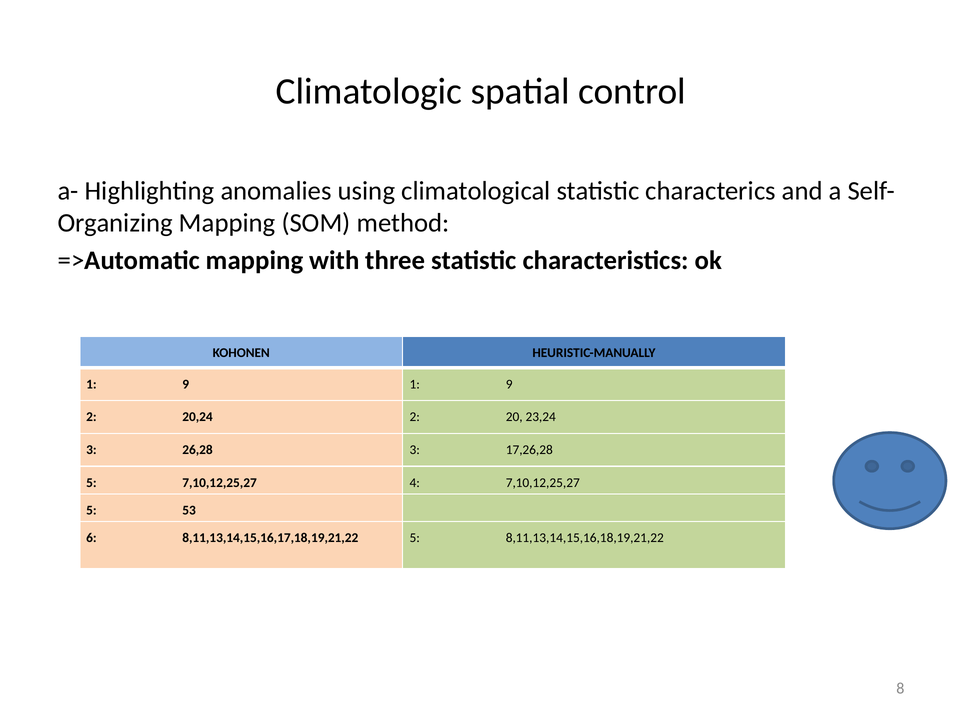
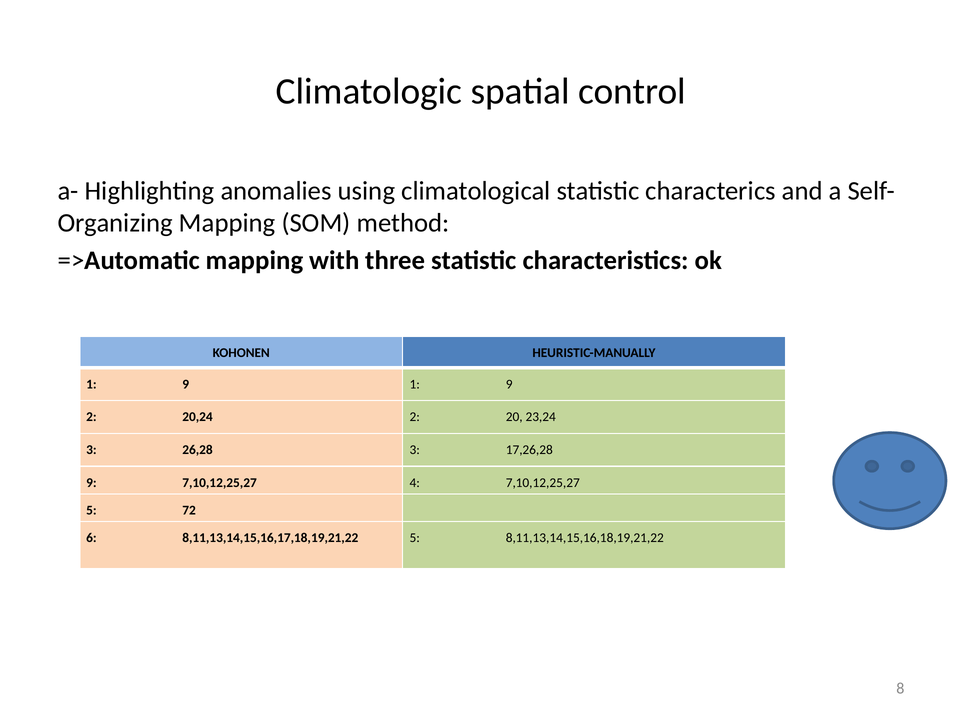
5: 5 -> 9 (91, 483)
53: 53 -> 72 (189, 511)
